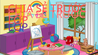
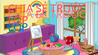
LỚP colour: purple -> blue (18, 27)
